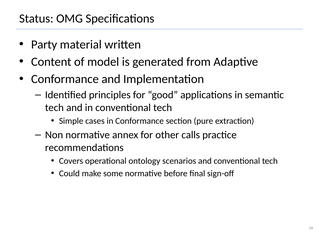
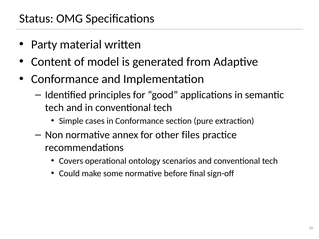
calls: calls -> files (191, 135)
